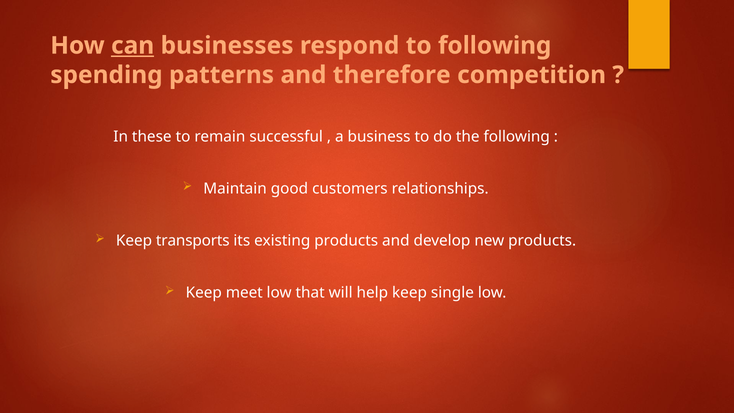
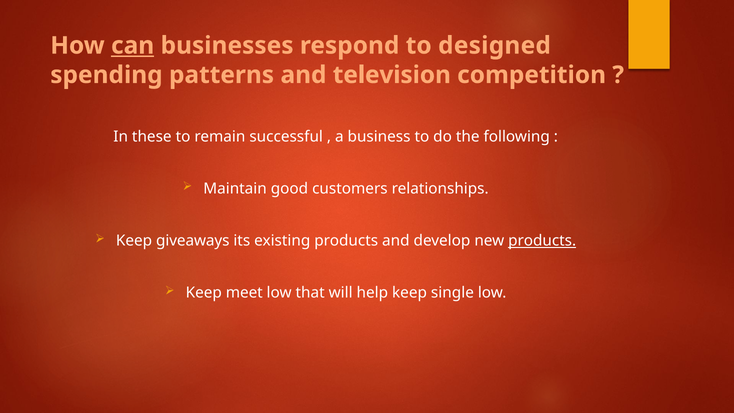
to following: following -> designed (494, 46)
therefore: therefore -> television (392, 75)
transports: transports -> giveaways (193, 241)
products underline: none -> present (542, 241)
